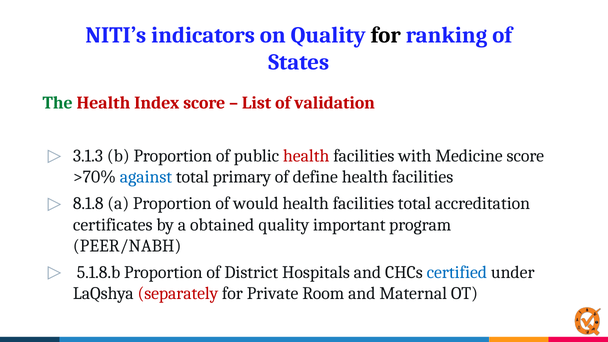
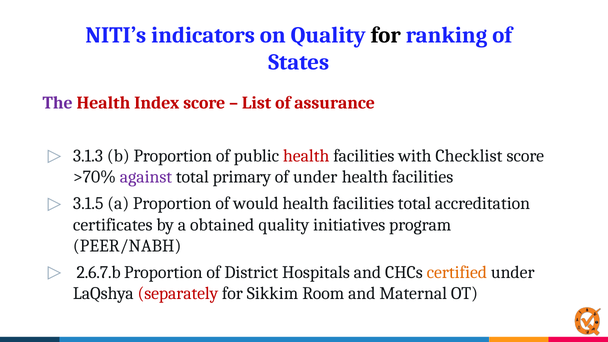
The colour: green -> purple (58, 103)
validation: validation -> assurance (335, 103)
Medicine: Medicine -> Checklist (469, 156)
against colour: blue -> purple (146, 177)
of define: define -> under (315, 177)
8.1.8: 8.1.8 -> 3.1.5 (88, 203)
important: important -> initiatives (349, 225)
5.1.8.b: 5.1.8.b -> 2.6.7.b (99, 272)
certified colour: blue -> orange (457, 272)
Private: Private -> Sikkim (273, 294)
